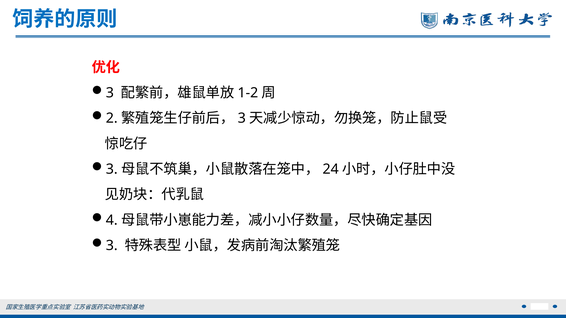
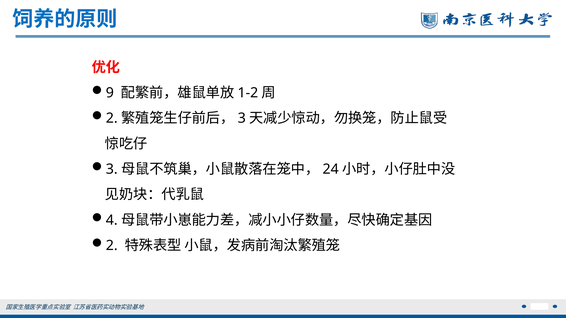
3: 3 -> 9 (110, 93)
3: 3 -> 2 (112, 246)
